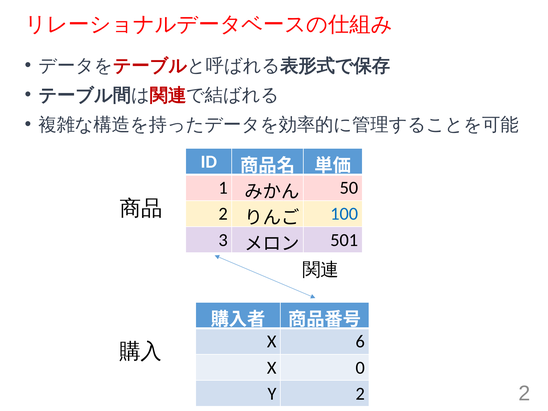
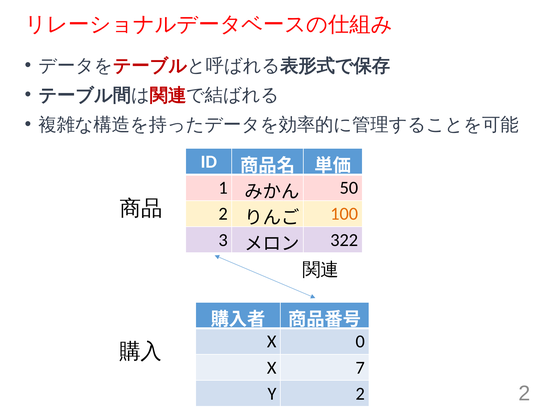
100 colour: blue -> orange (344, 214)
501: 501 -> 322 (344, 240)
6: 6 -> 0 (360, 342)
0: 0 -> 7 (360, 368)
